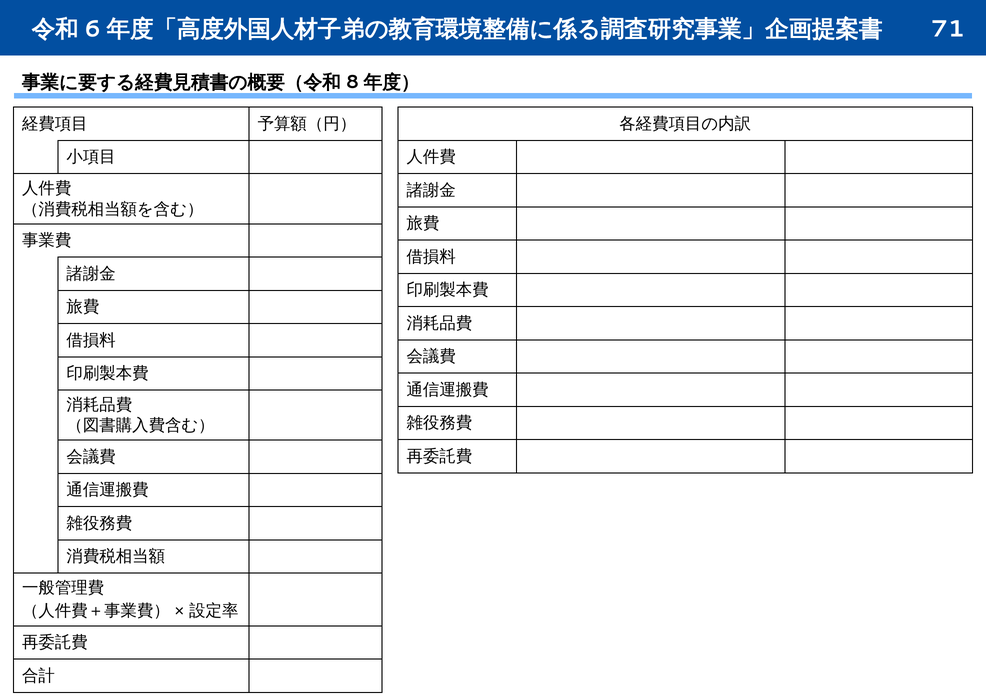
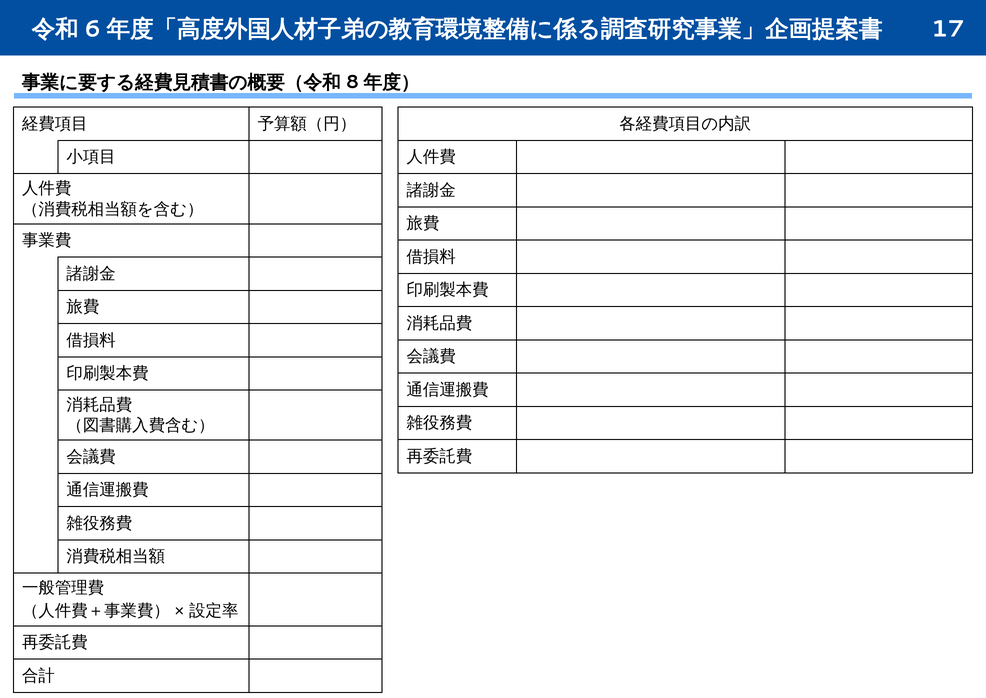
71: 71 -> 17 (948, 29)
